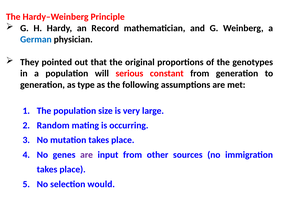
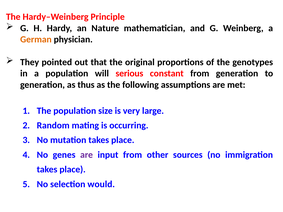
Record: Record -> Nature (105, 28)
German colour: blue -> orange (36, 40)
type: type -> thus (86, 85)
